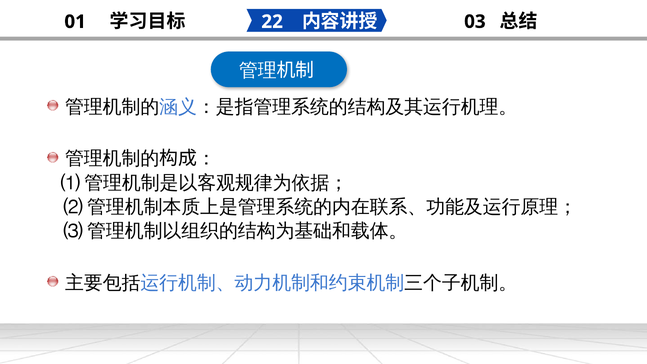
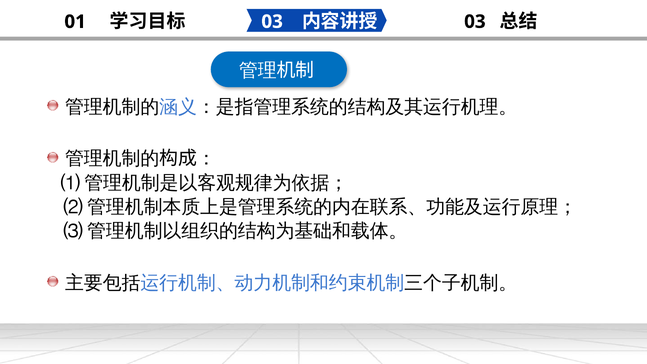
22: 22 -> 03 (272, 22)
